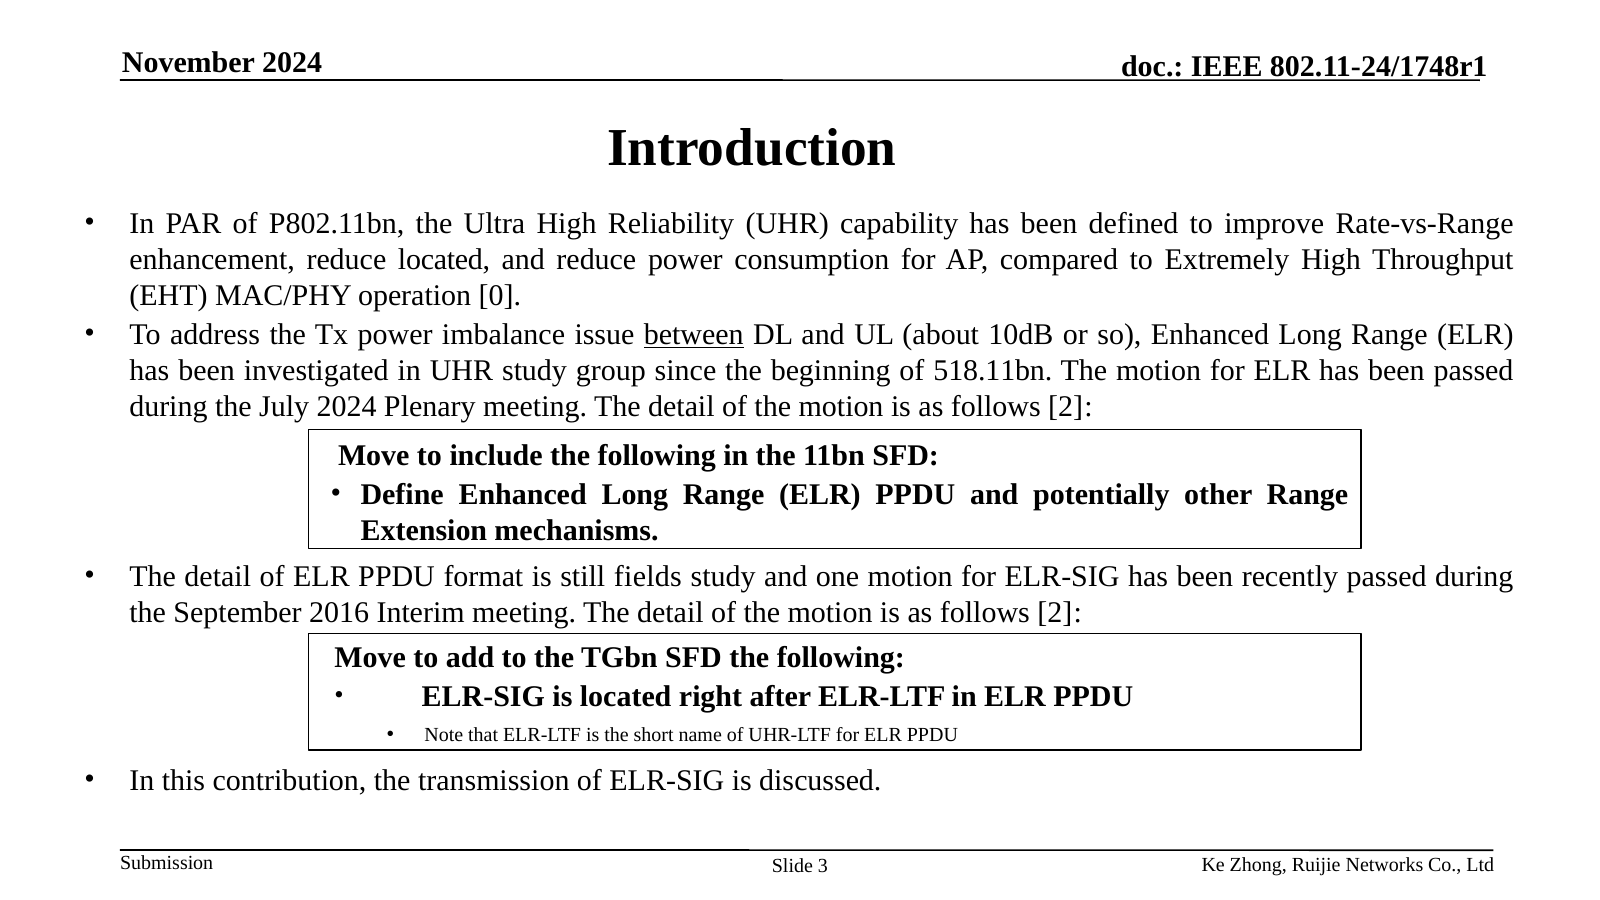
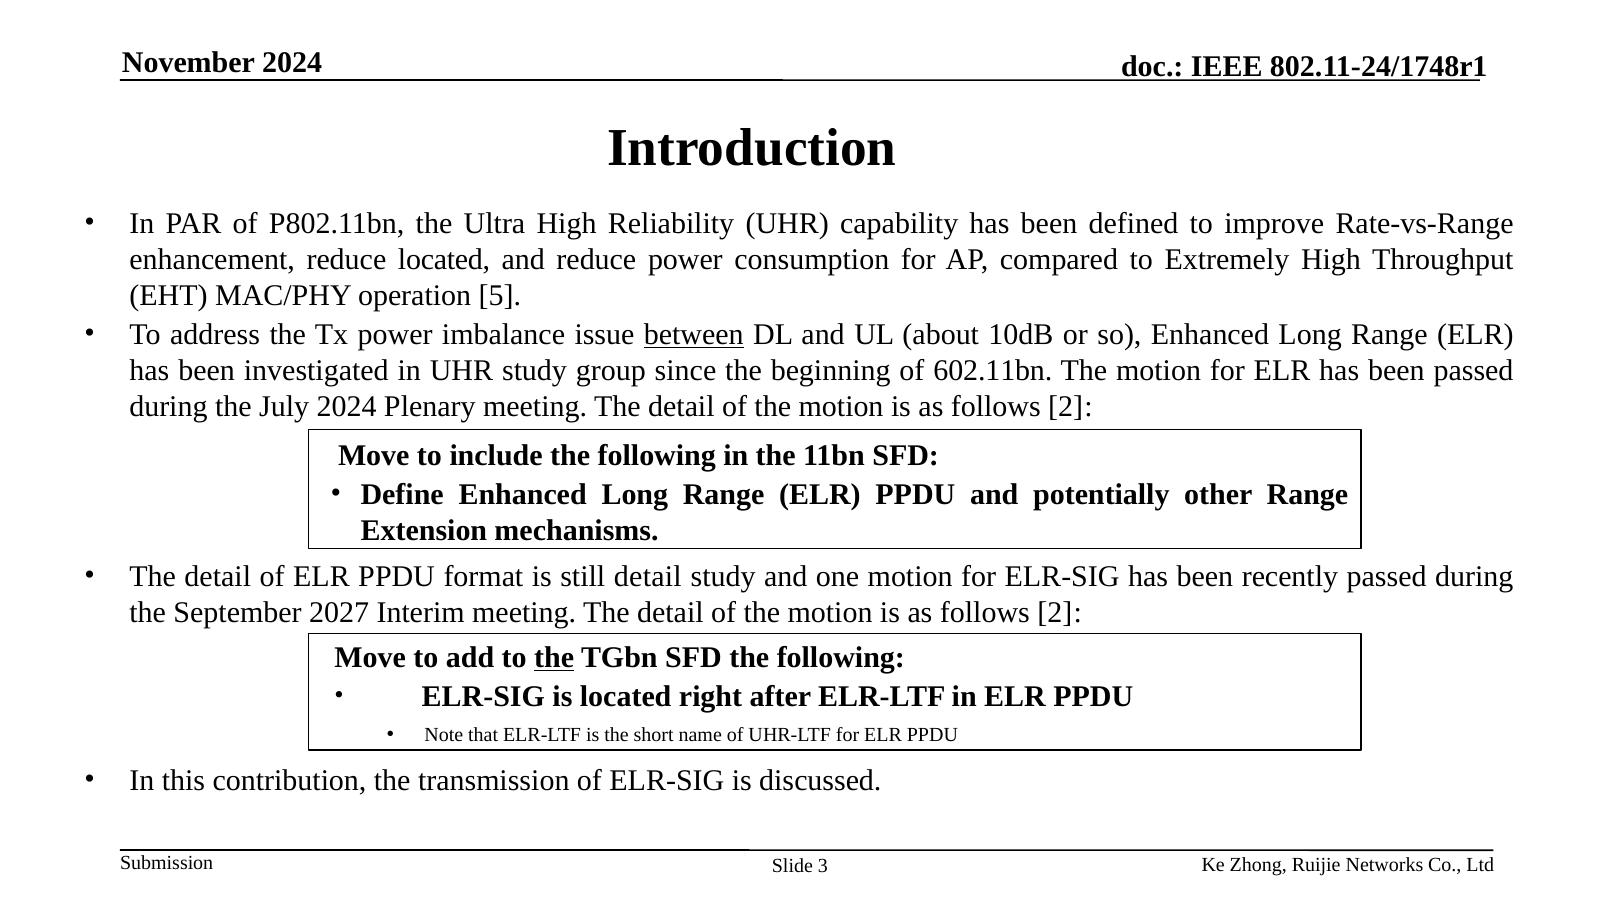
0: 0 -> 5 (500, 295)
518.11bn: 518.11bn -> 602.11bn (993, 371)
still fields: fields -> detail (648, 576)
2016: 2016 -> 2027 (339, 612)
the underline: none -> present (554, 658)
